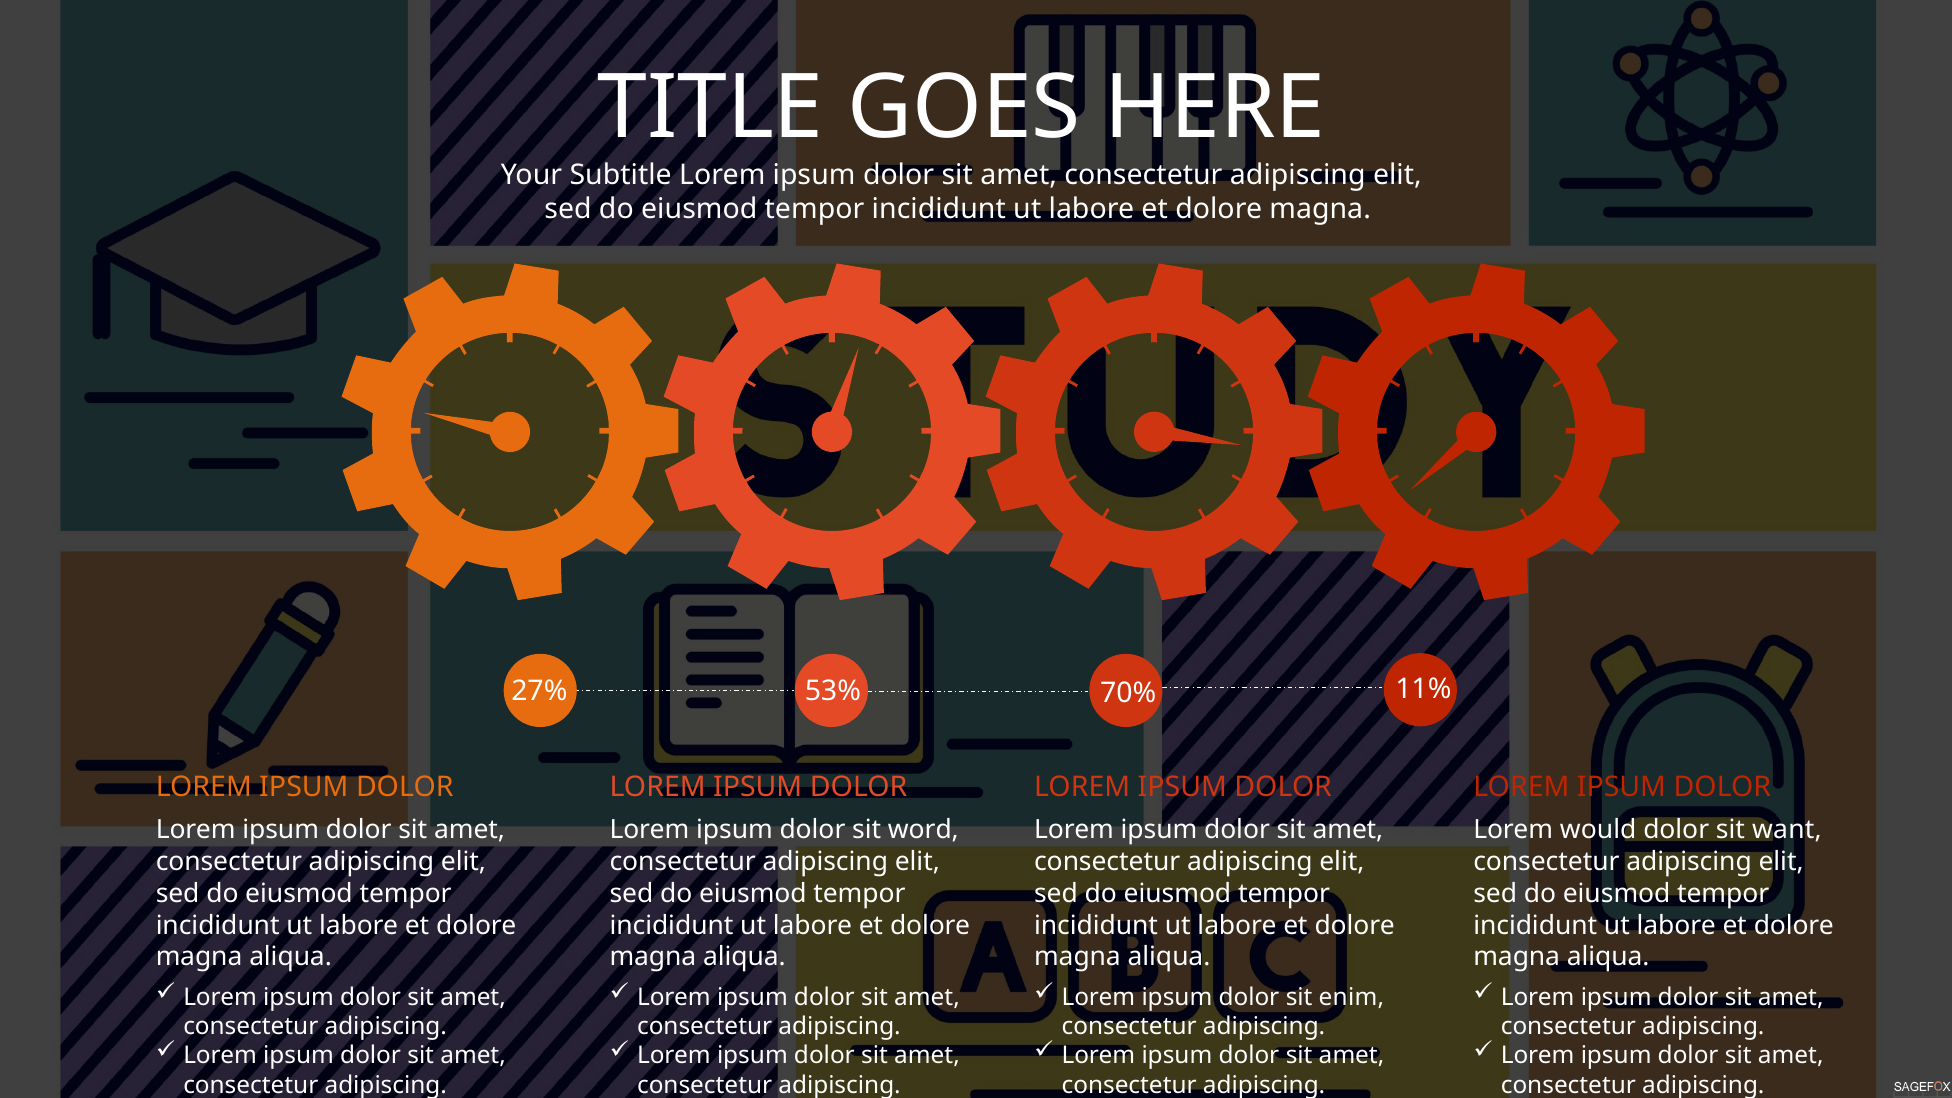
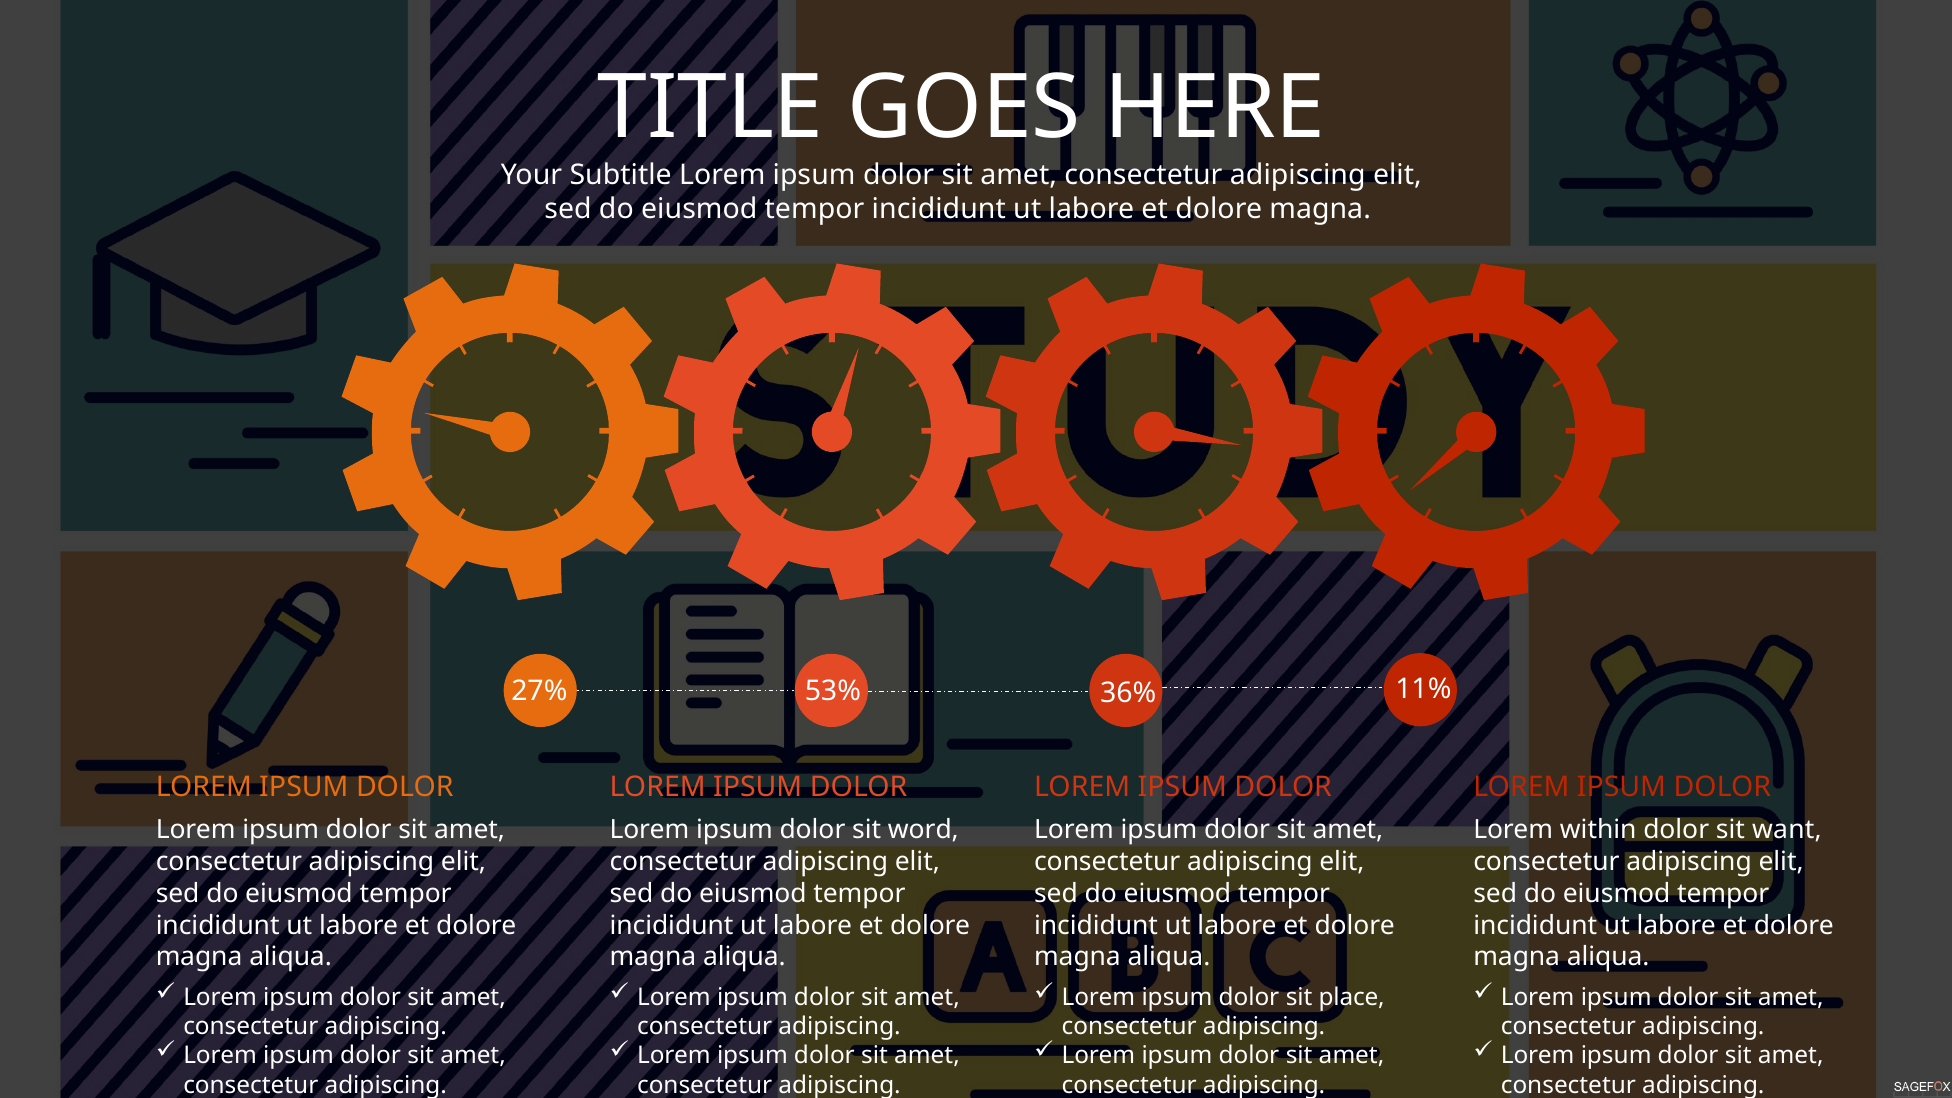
70%: 70% -> 36% (1128, 693)
would: would -> within (1598, 830)
enim: enim -> place (1352, 997)
